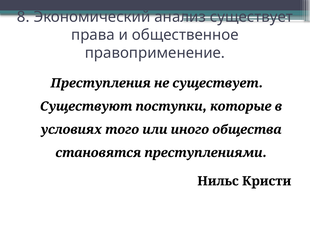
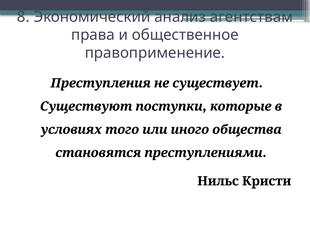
анализ существует: существует -> агентствам (251, 17)
